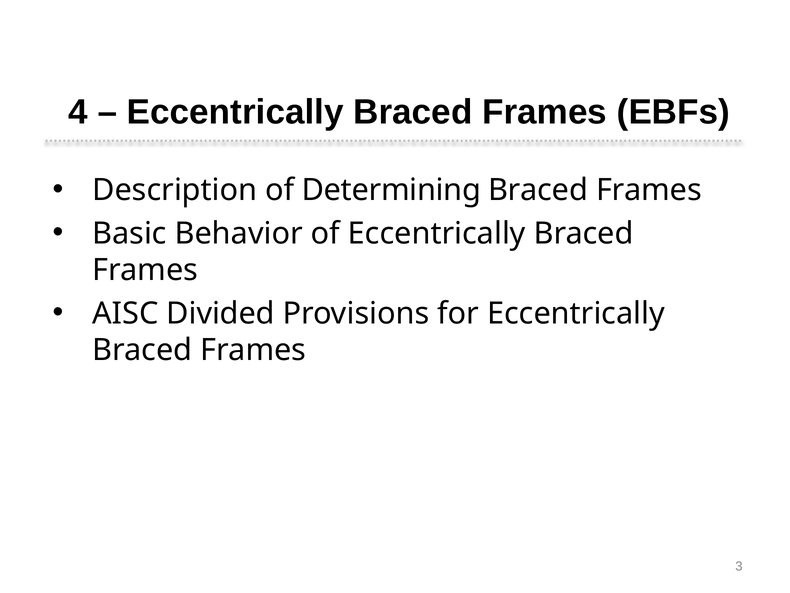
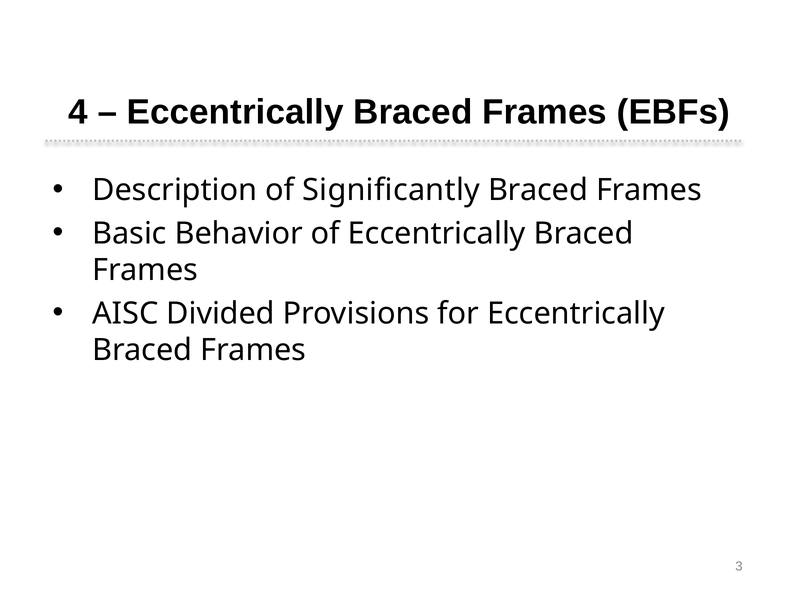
Determining: Determining -> Significantly (391, 190)
